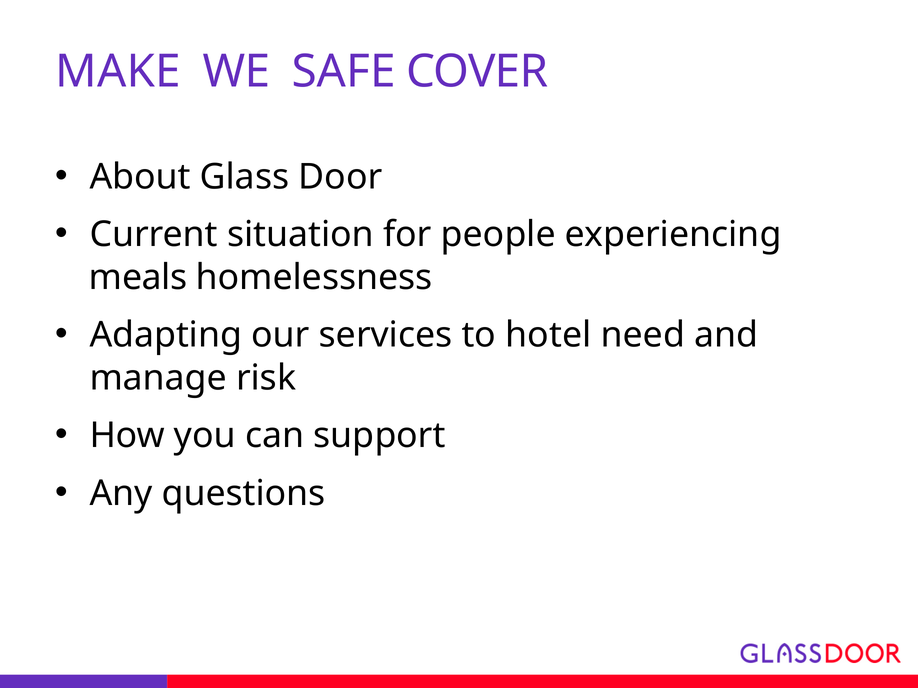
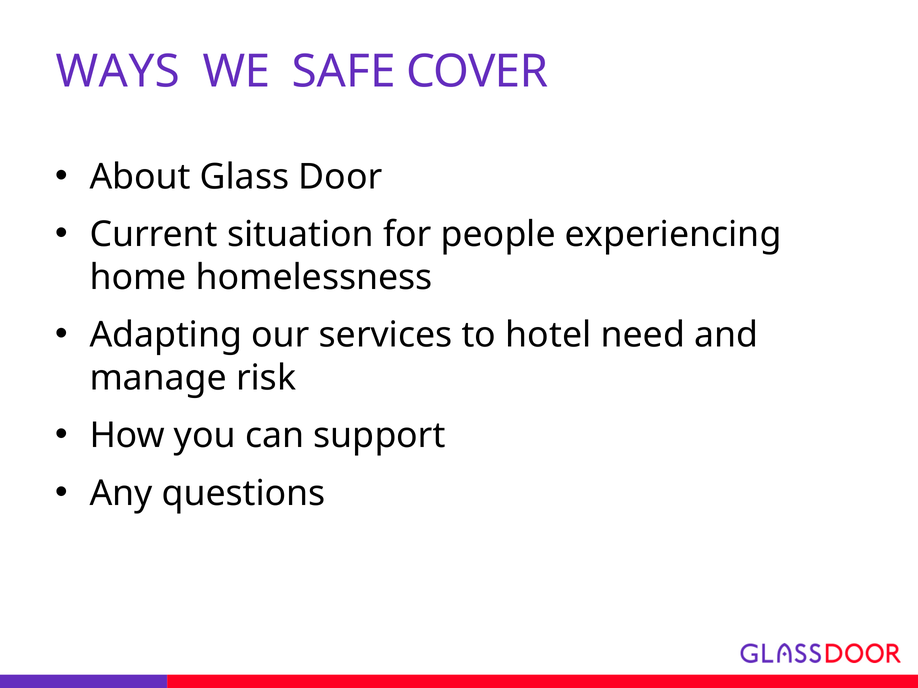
MAKE: MAKE -> WAYS (118, 72)
meals: meals -> home (138, 278)
